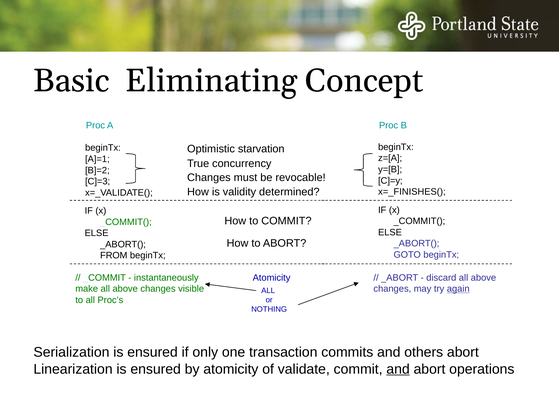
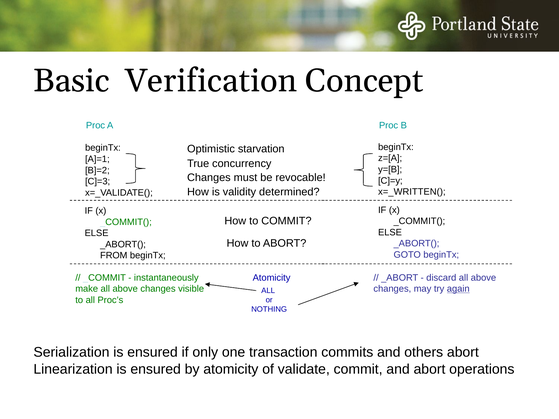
Eliminating: Eliminating -> Verification (211, 81)
x=_FINISHES(: x=_FINISHES( -> x=_WRITTEN( (412, 192)
and underline: present -> none (398, 369)
